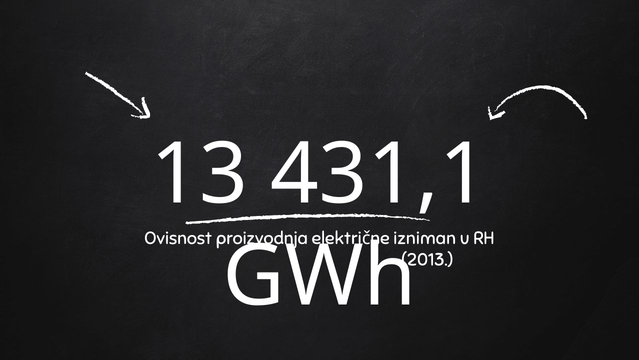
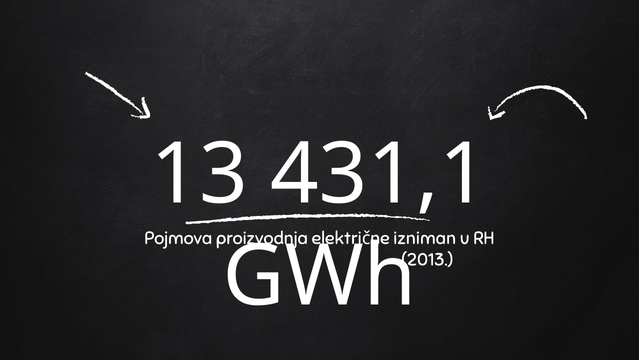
Ovisnost: Ovisnost -> Pojmova (178, 238)
